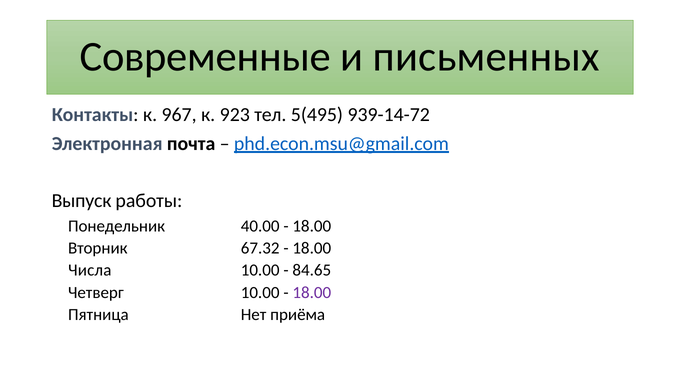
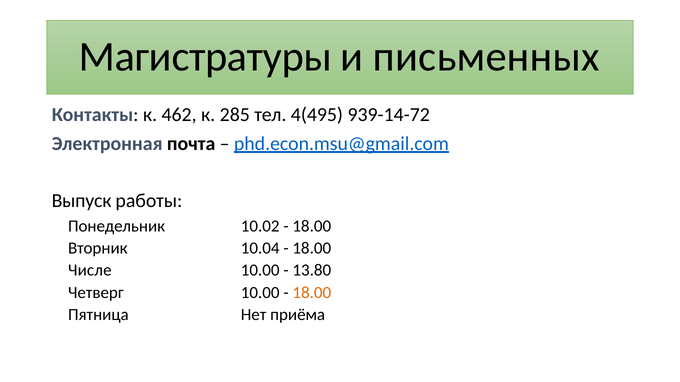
Современные: Современные -> Магистратуры (205, 57)
967: 967 -> 462 (179, 115)
923: 923 -> 285 (235, 115)
5(495: 5(495 -> 4(495 (317, 115)
40.00: 40.00 -> 10.02 (260, 227)
67.32: 67.32 -> 10.04 (260, 249)
Числа: Числа -> Числе (90, 271)
84.65: 84.65 -> 13.80 (312, 271)
18.00 colour: purple -> orange (312, 293)
